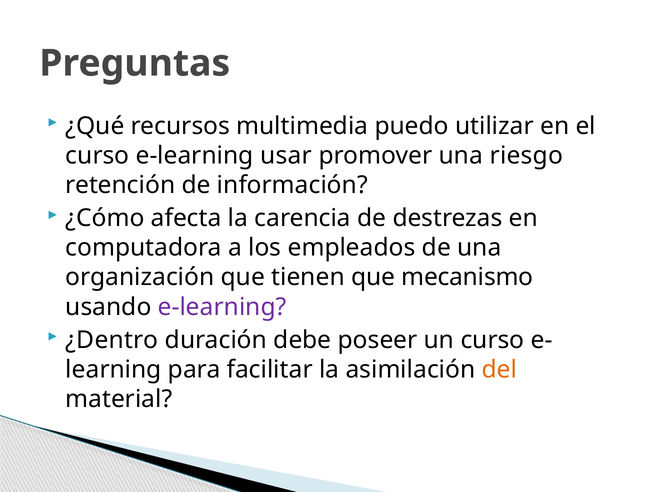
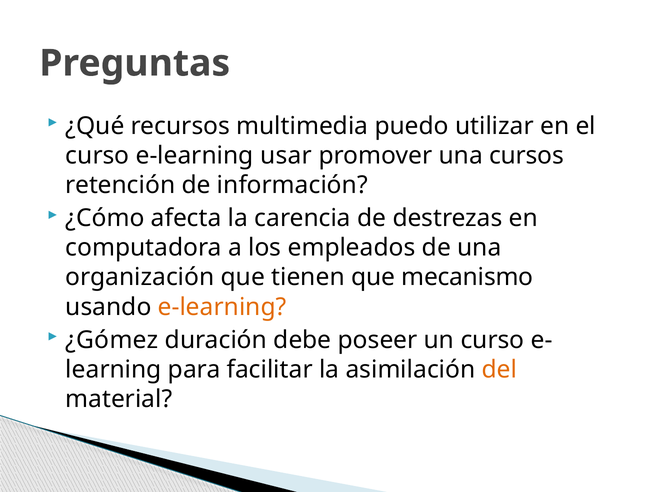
riesgo: riesgo -> cursos (527, 156)
e-learning colour: purple -> orange (222, 307)
¿Dentro: ¿Dentro -> ¿Gómez (112, 340)
